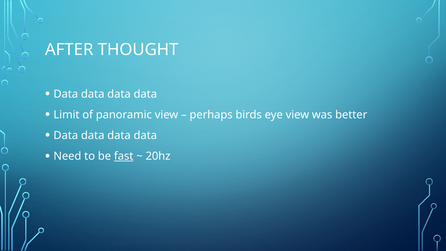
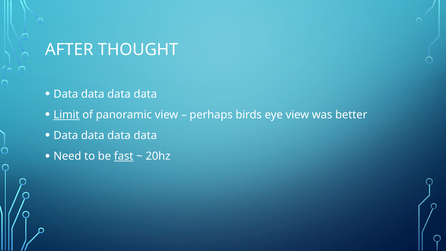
Limit underline: none -> present (66, 115)
